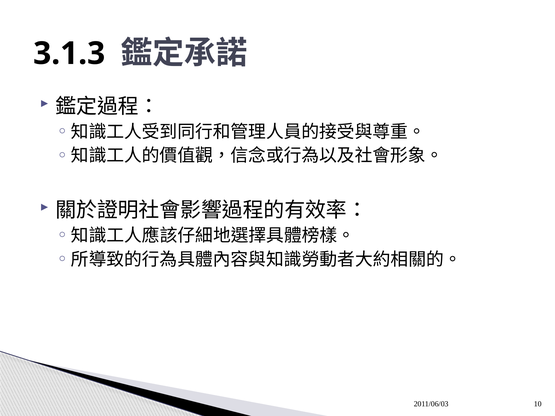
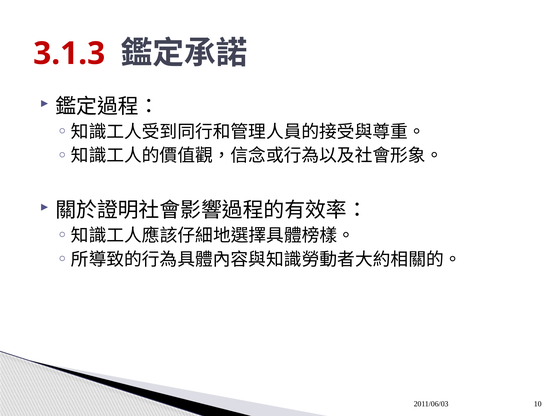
3.1.3 colour: black -> red (69, 54)
